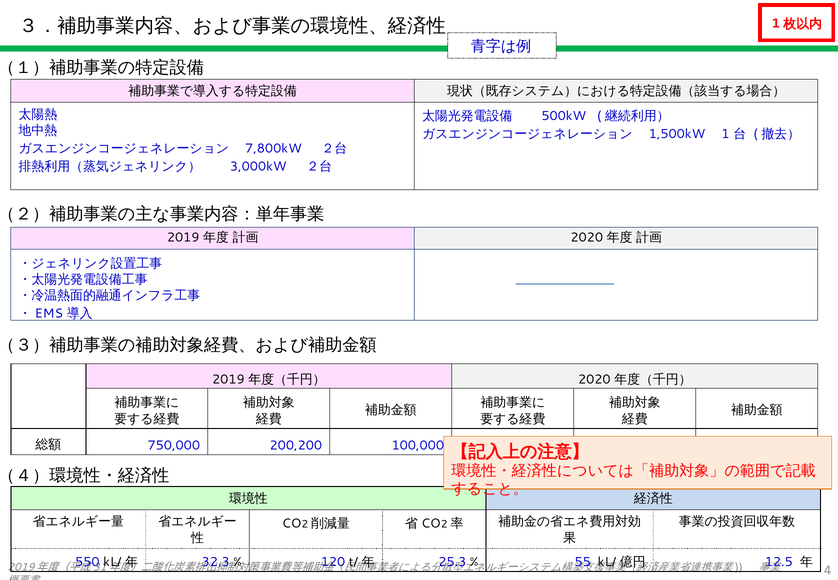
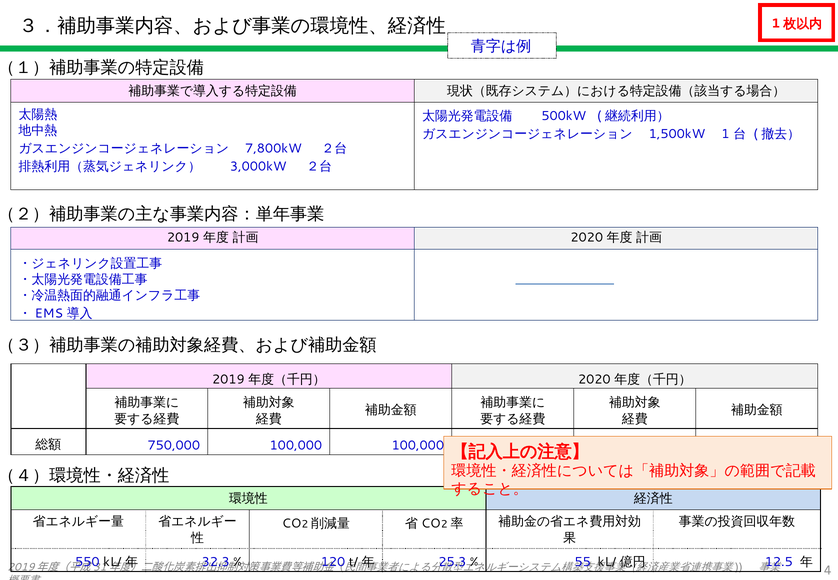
750,000 200,200: 200,200 -> 100,000 (296, 445)
